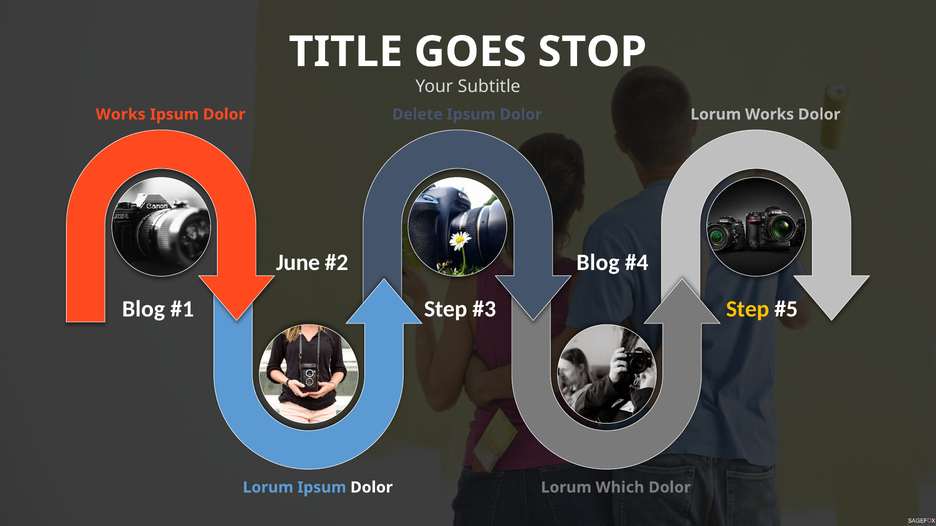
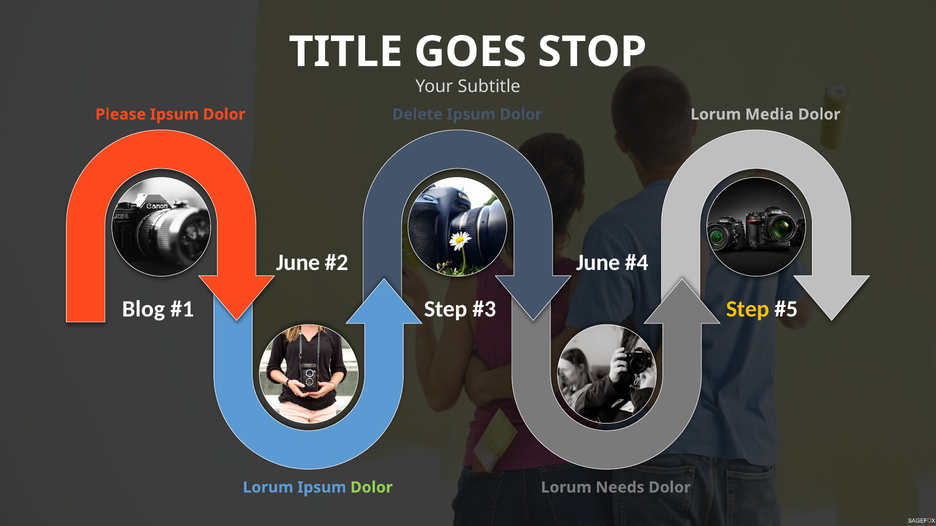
Works: Works -> Please (121, 115)
Lorum Works: Works -> Media (769, 115)
Blog: Blog -> June (598, 263)
Dolor colour: white -> light green (372, 488)
Which: Which -> Needs (620, 488)
